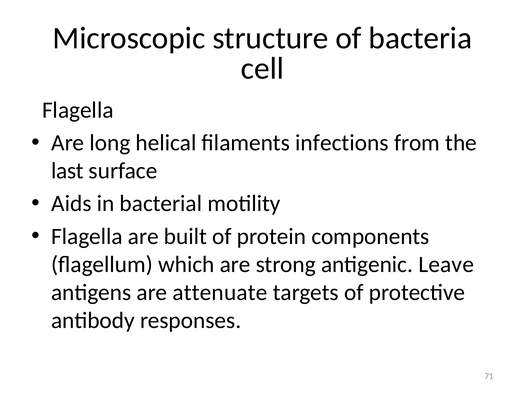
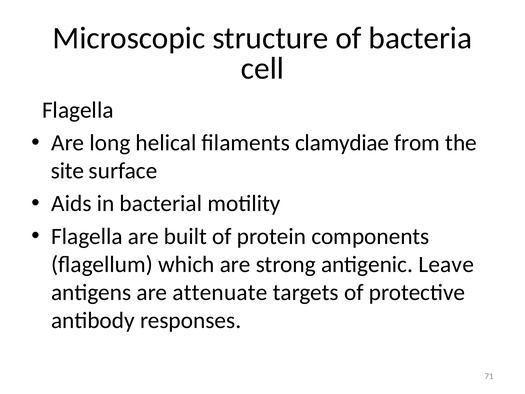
infections: infections -> clamydiae (342, 143)
last: last -> site (67, 171)
